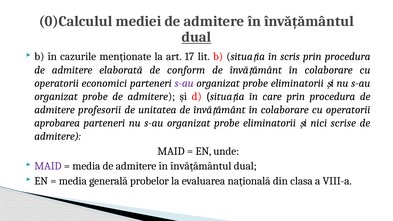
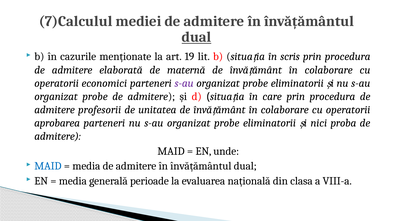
0)Calculul: 0)Calculul -> 7)Calculul (76, 21)
17: 17 -> 19 (190, 57)
conform: conform -> maternă (186, 70)
scrise: scrise -> proba (343, 123)
MAID colour: purple -> blue (48, 166)
probelor: probelor -> perioade (149, 181)
